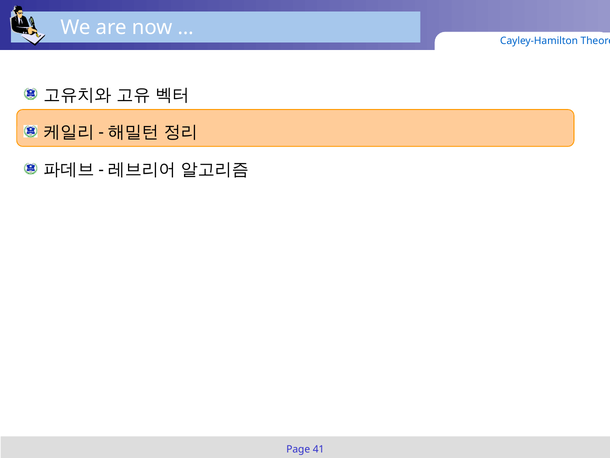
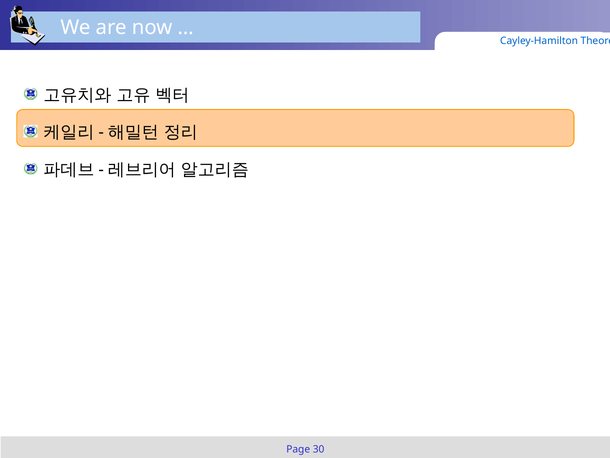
41: 41 -> 30 (319, 449)
